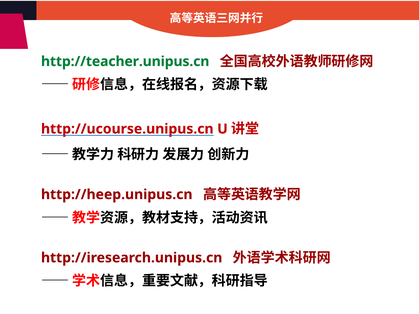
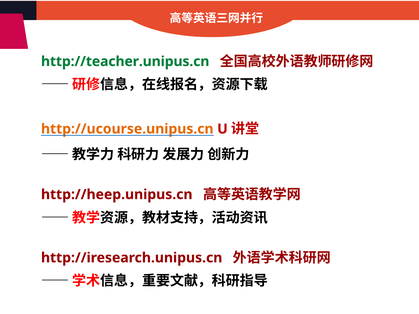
http://ucourse.unipus.cn colour: red -> orange (127, 129)
